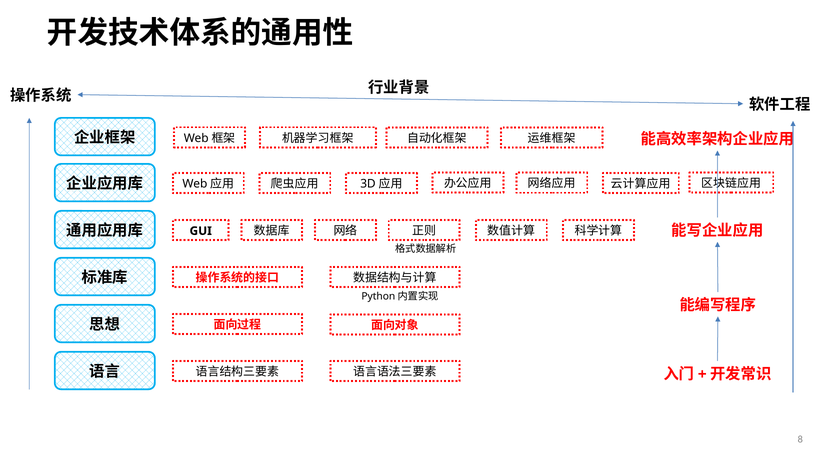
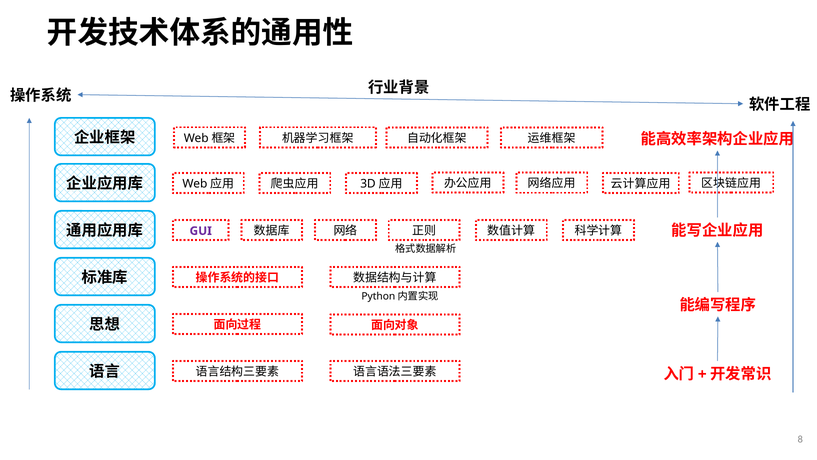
GUI colour: black -> purple (201, 231)
